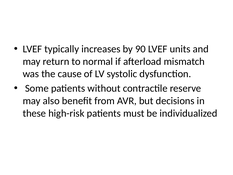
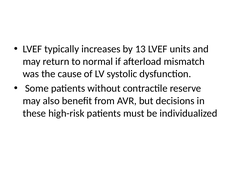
90: 90 -> 13 (140, 49)
